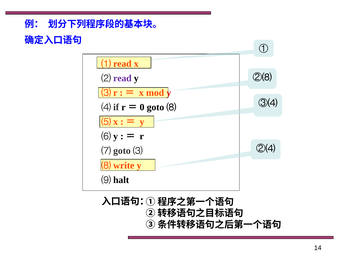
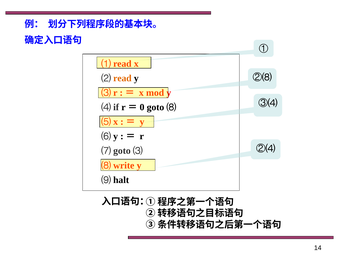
read colour: purple -> orange (122, 78)
